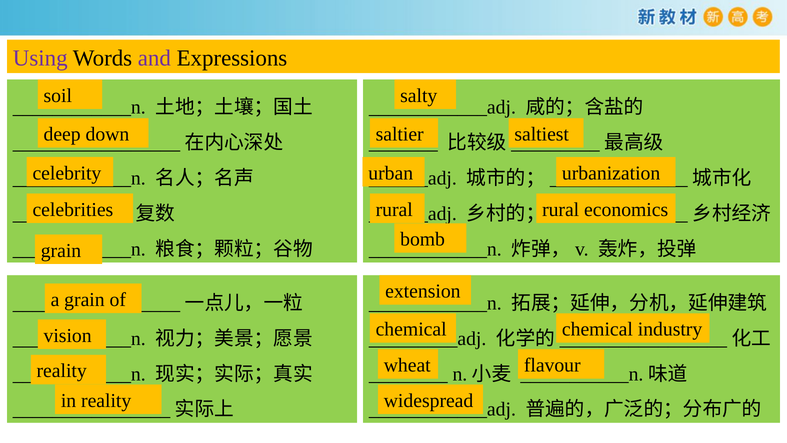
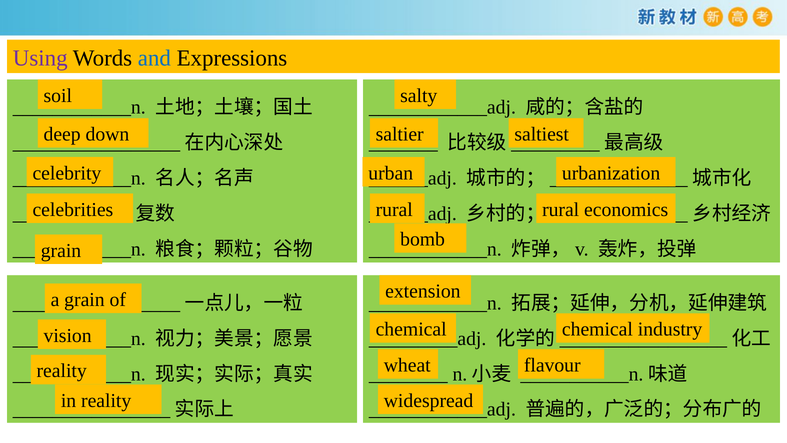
and colour: purple -> blue (154, 58)
